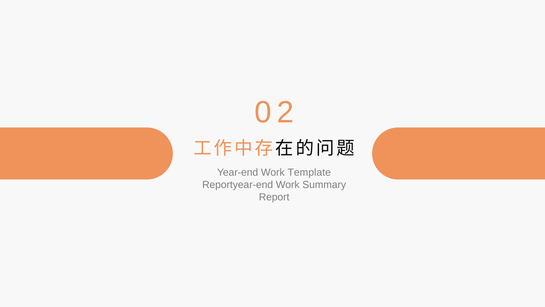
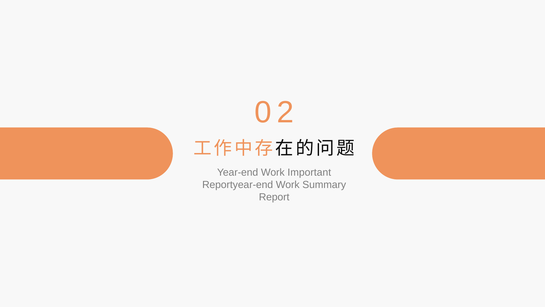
Template: Template -> Important (309, 172)
